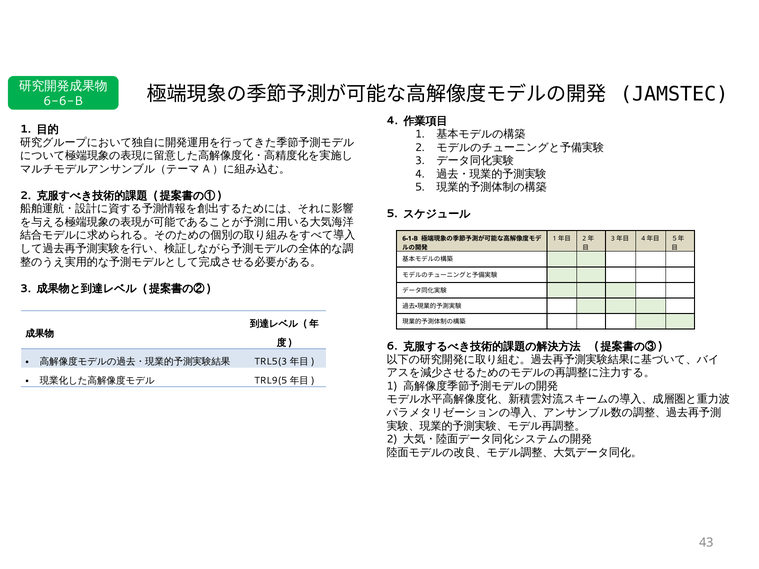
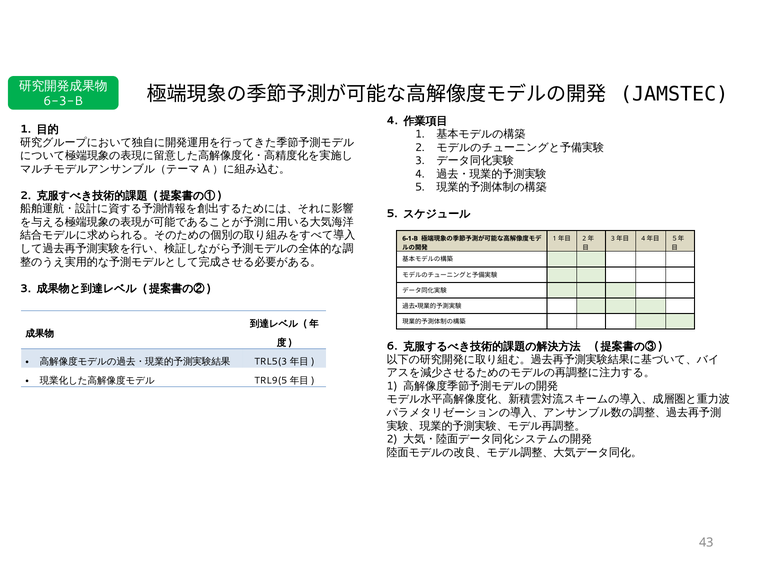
6-6-B: 6-6-B -> 6-3-B (63, 101)
